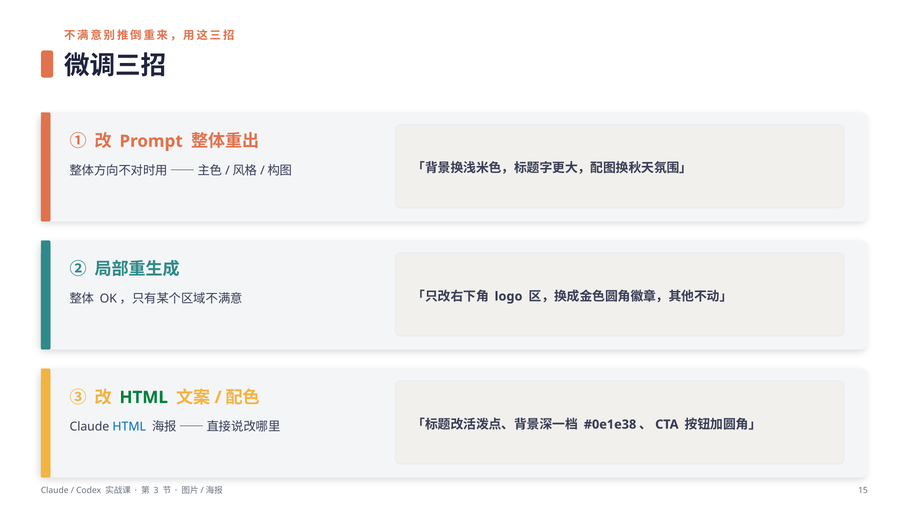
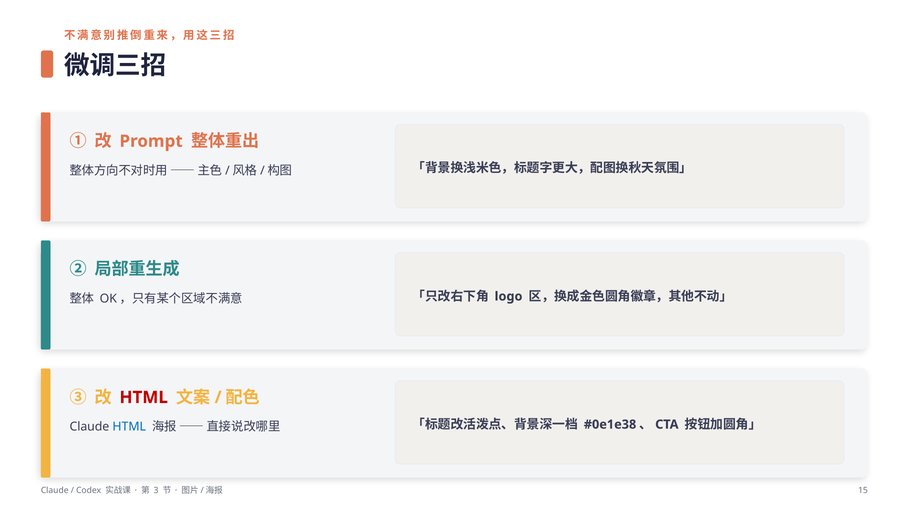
HTML colour: green -> red (144, 398)
